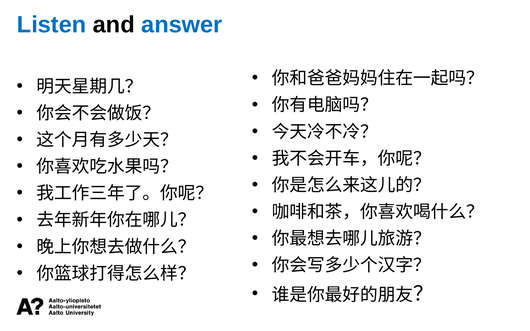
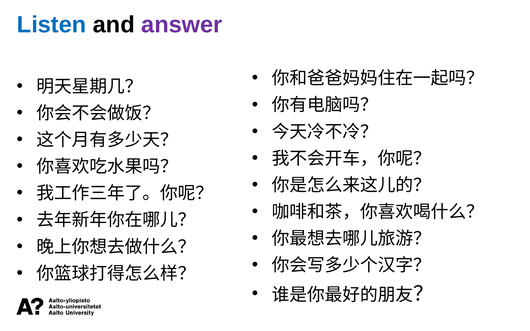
answer colour: blue -> purple (182, 25)
